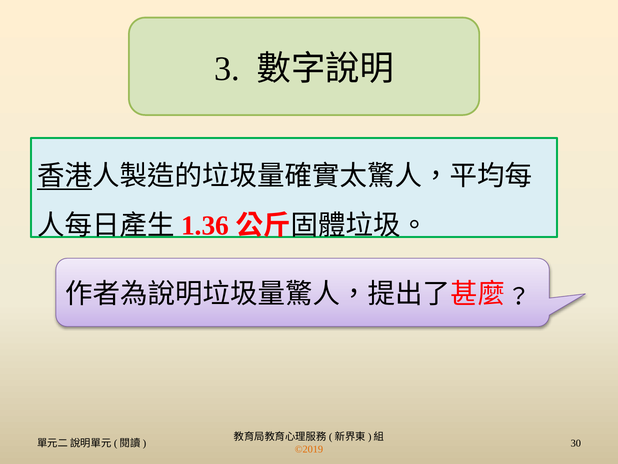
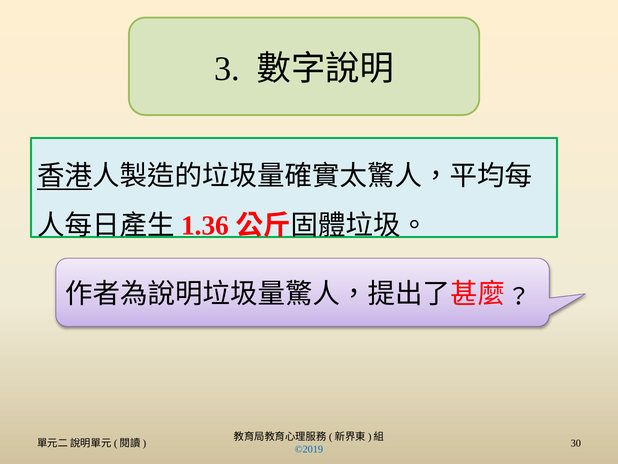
©2019 colour: orange -> blue (309, 449)
